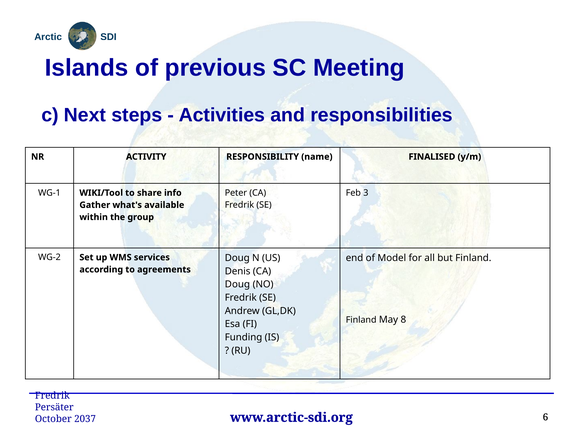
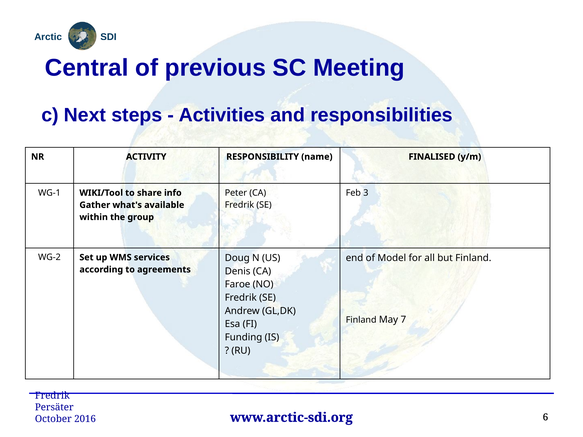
Islands: Islands -> Central (87, 68)
Doug: Doug -> Faroe (238, 285)
8: 8 -> 7 (403, 320)
2037: 2037 -> 2016 (85, 419)
